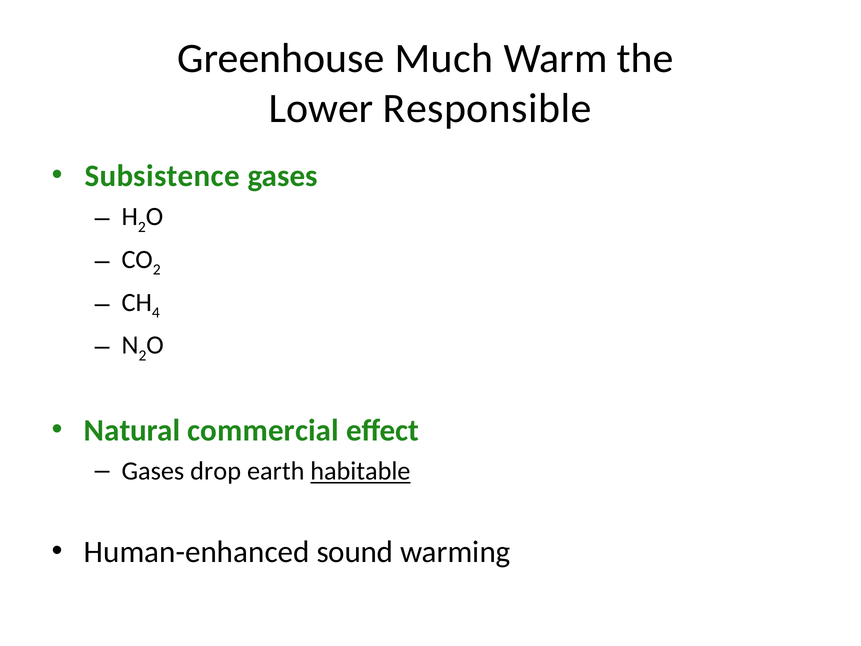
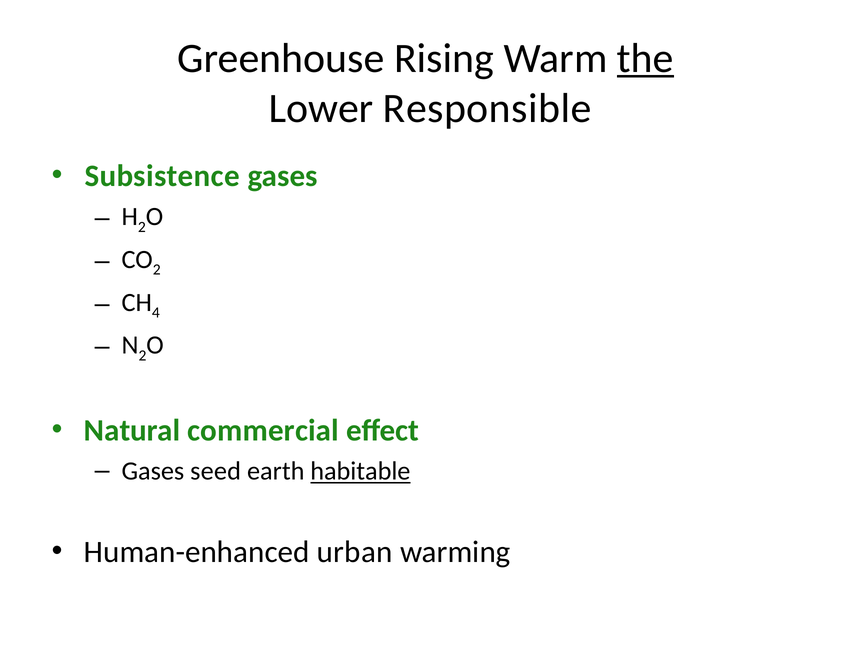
Much: Much -> Rising (444, 58)
the underline: none -> present (645, 58)
drop: drop -> seed (216, 471)
sound: sound -> urban (355, 552)
